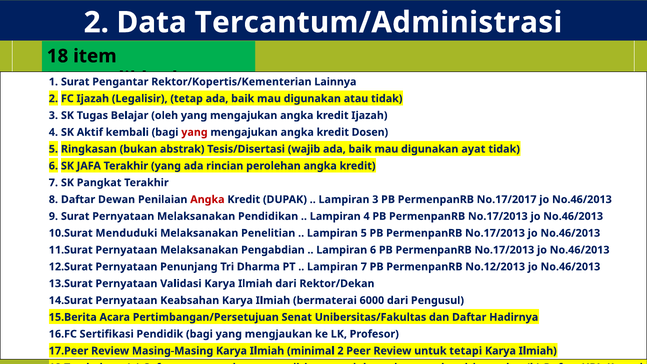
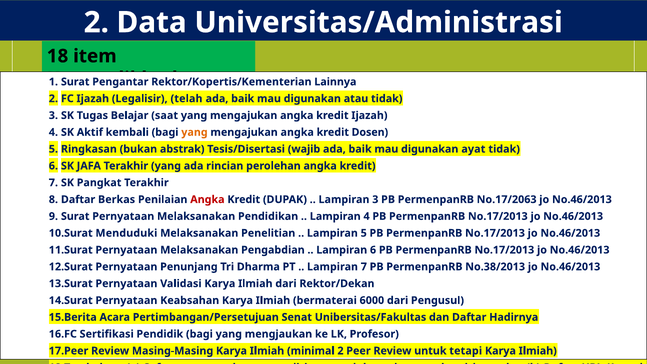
Tercantum/Administrasi: Tercantum/Administrasi -> Universitas/Administrasi (379, 22)
tetap: tetap -> telah (187, 99)
oleh: oleh -> saat (165, 115)
yang colour: red -> orange (194, 132)
Dewan: Dewan -> Berkas (117, 199)
No.17/2017: No.17/2017 -> No.17/2063 (507, 199)
No.12/2013: No.12/2013 -> No.38/2013 (495, 267)
